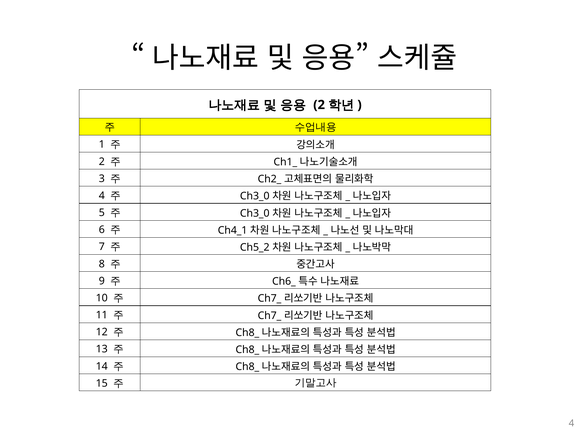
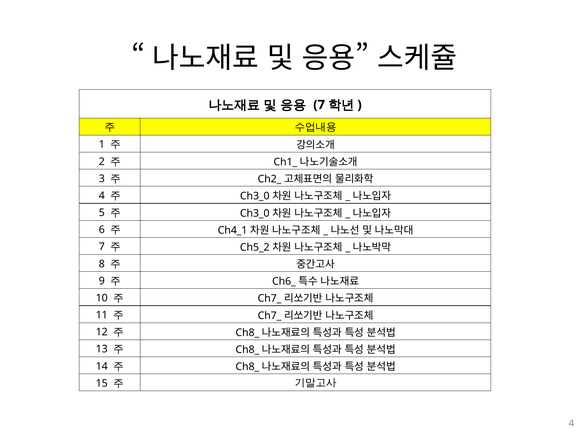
2: 2 -> 7 (319, 105)
